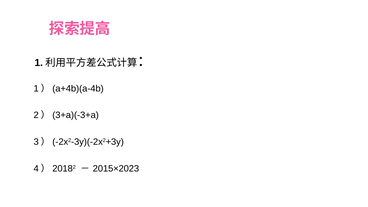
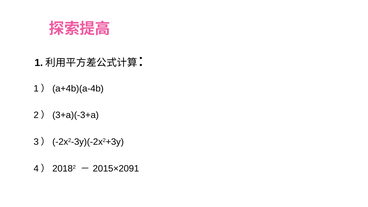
2015×2023: 2015×2023 -> 2015×2091 (116, 168)
